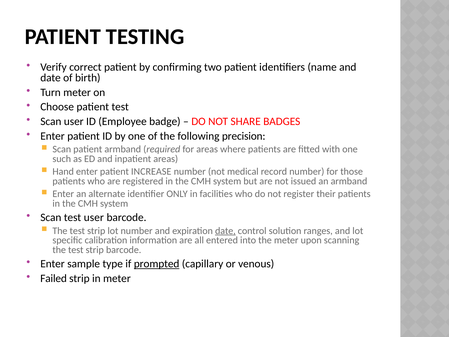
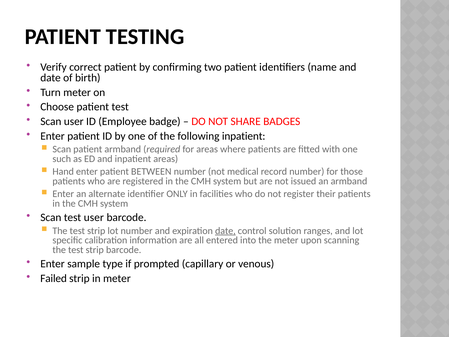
following precision: precision -> inpatient (244, 136)
INCREASE: INCREASE -> BETWEEN (151, 172)
prompted underline: present -> none (157, 264)
